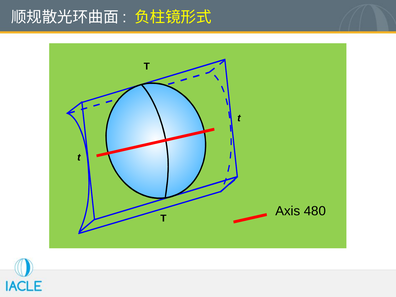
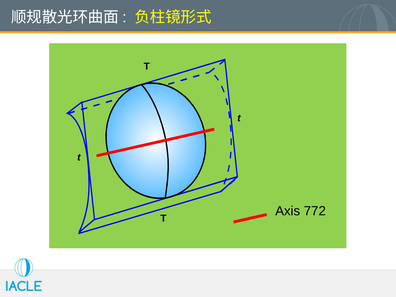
480: 480 -> 772 (315, 211)
